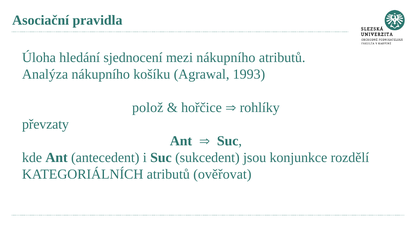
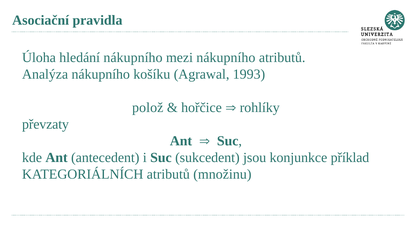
hledání sjednocení: sjednocení -> nákupního (133, 58)
rozdělí: rozdělí -> příklad (350, 157)
ověřovat: ověřovat -> množinu (222, 174)
